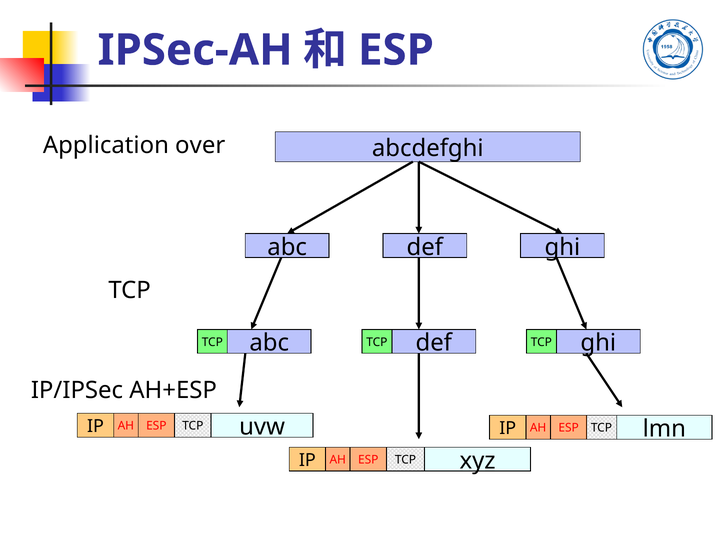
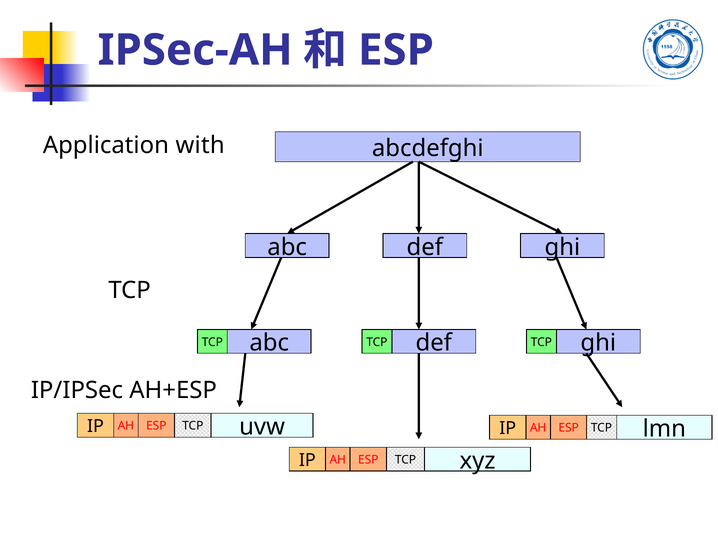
over: over -> with (200, 145)
